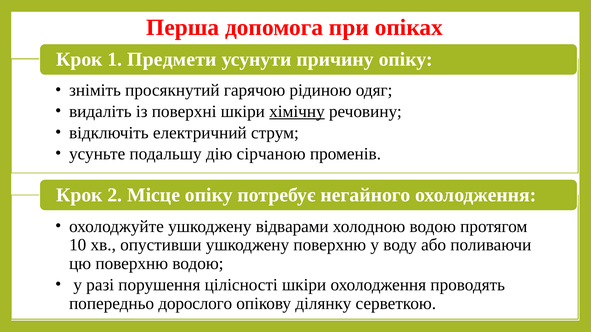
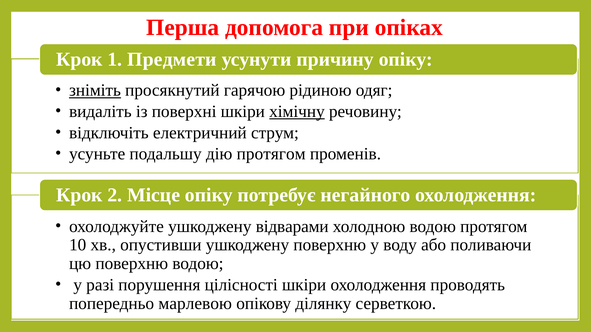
зніміть underline: none -> present (95, 90)
дію сірчаною: сірчаною -> протягом (271, 154)
дорослого: дорослого -> марлевою (195, 304)
